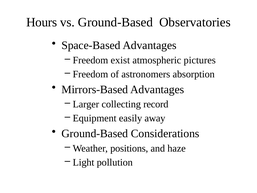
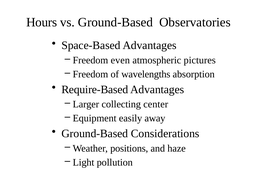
exist: exist -> even (120, 60)
astronomers: astronomers -> wavelengths (146, 74)
Mirrors-Based: Mirrors-Based -> Require-Based (95, 89)
record: record -> center (156, 104)
